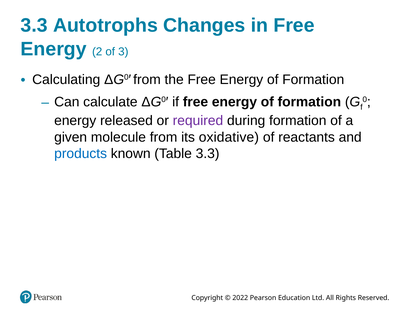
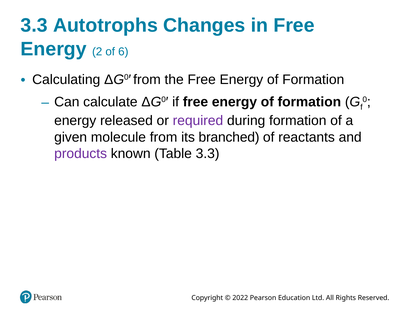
3: 3 -> 6 (123, 52)
oxidative: oxidative -> branched (229, 137)
products colour: blue -> purple (81, 154)
